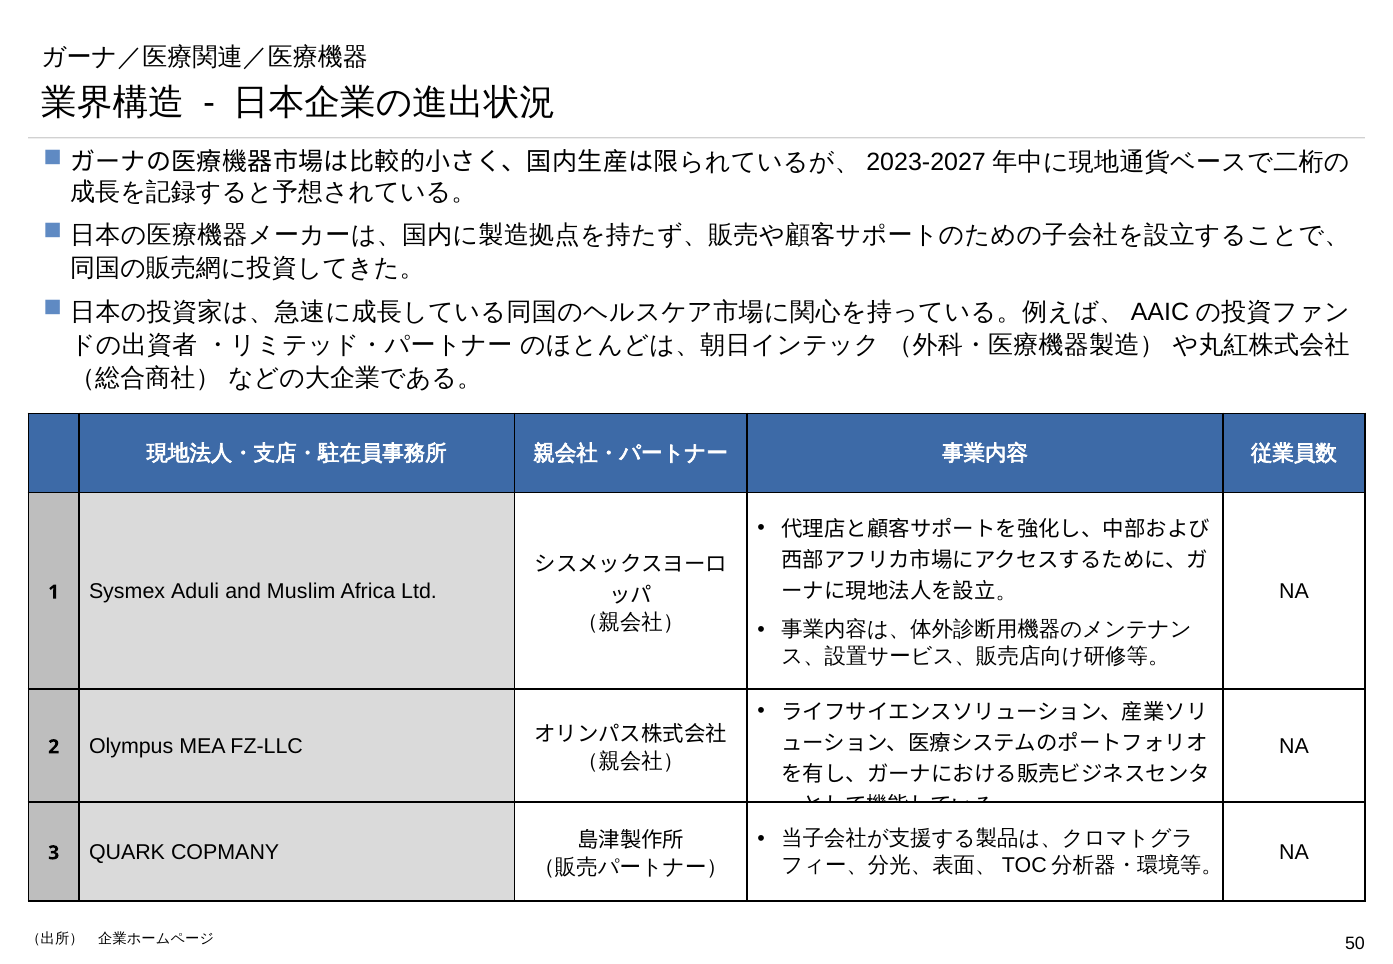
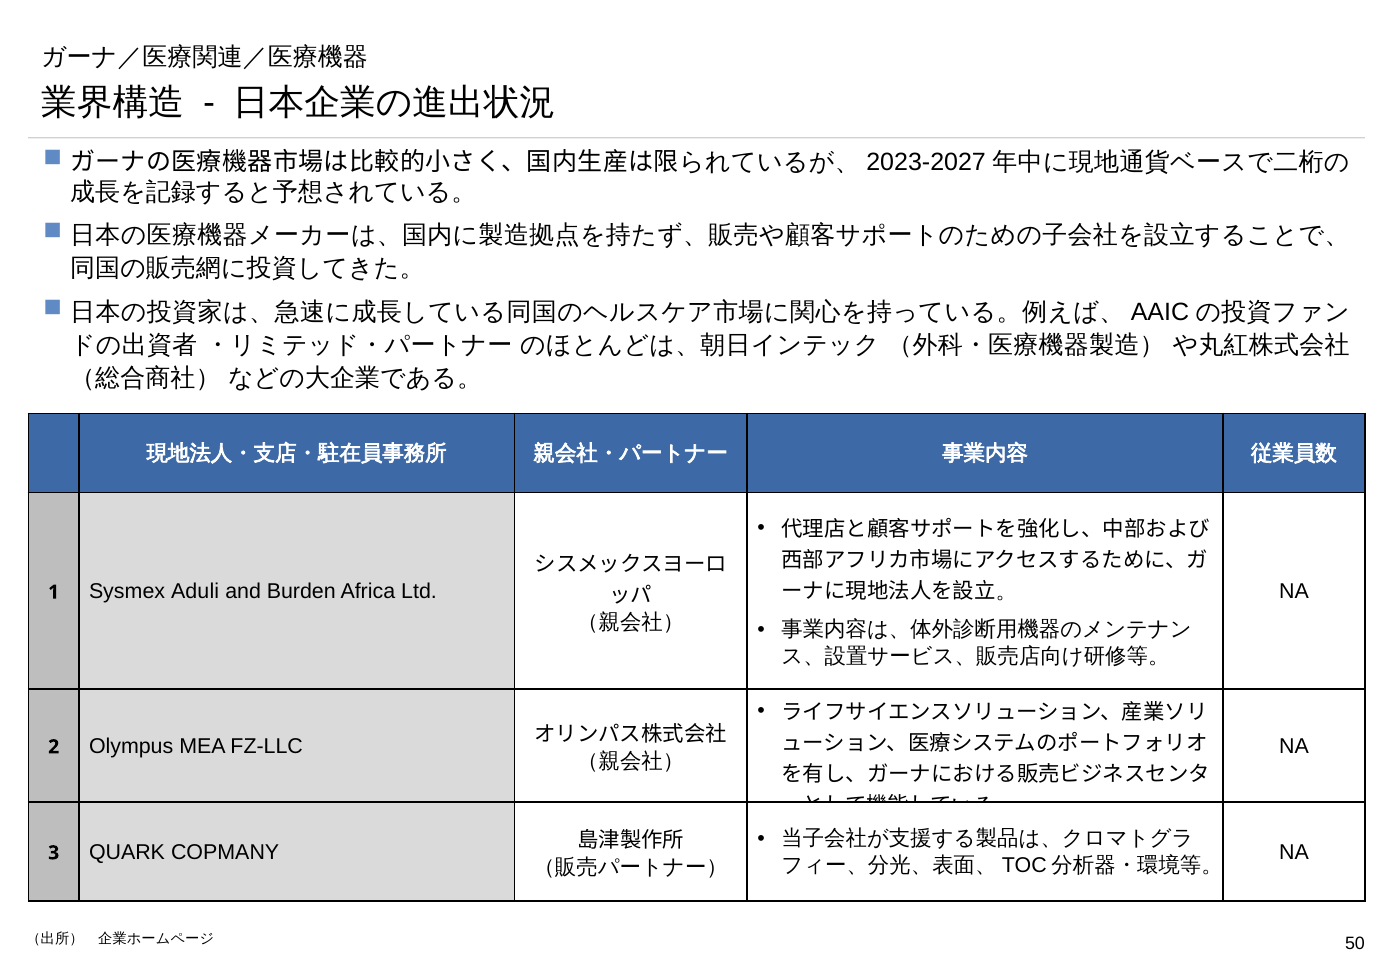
Muslim: Muslim -> Burden (301, 592)
